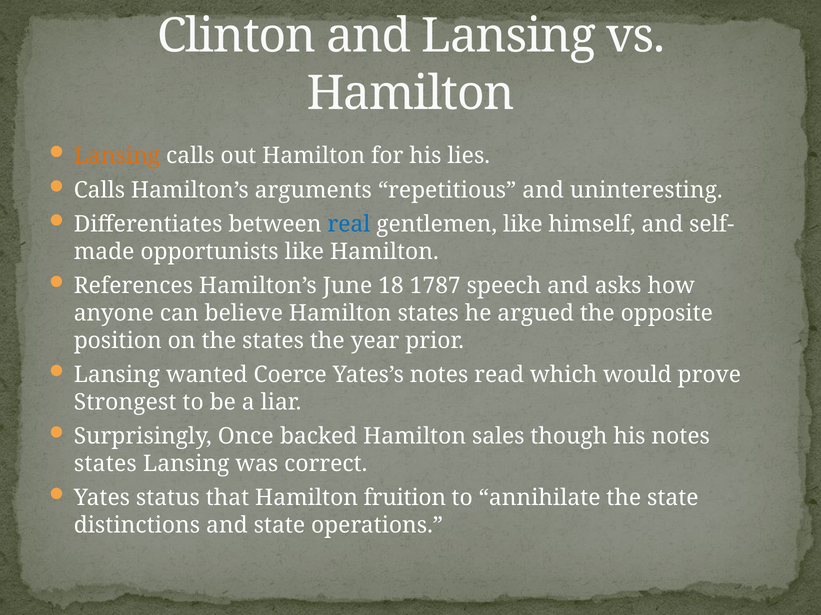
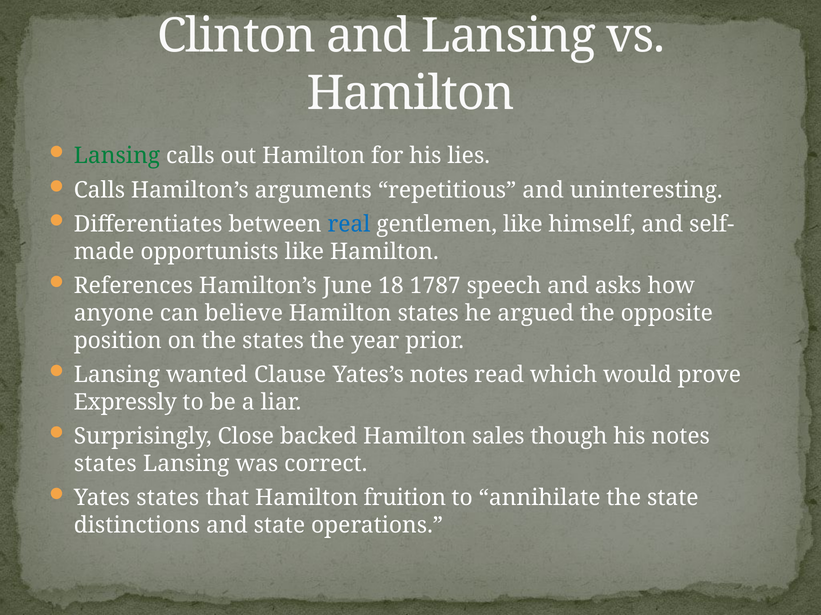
Lansing colour: orange -> green (117, 156)
Coerce: Coerce -> Clause (290, 375)
Strongest: Strongest -> Expressly (125, 403)
Once: Once -> Close (246, 437)
Yates status: status -> states (168, 498)
